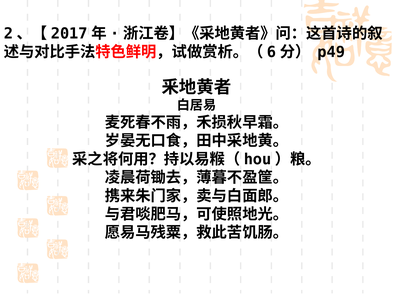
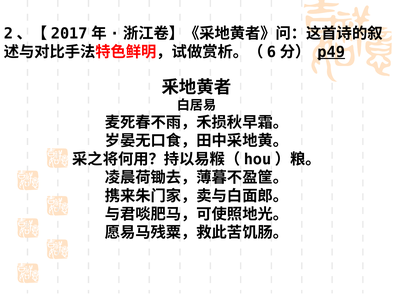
p49 underline: none -> present (331, 52)
